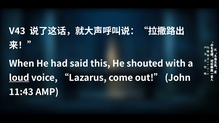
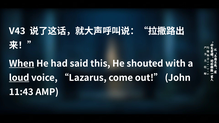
When underline: none -> present (22, 64)
